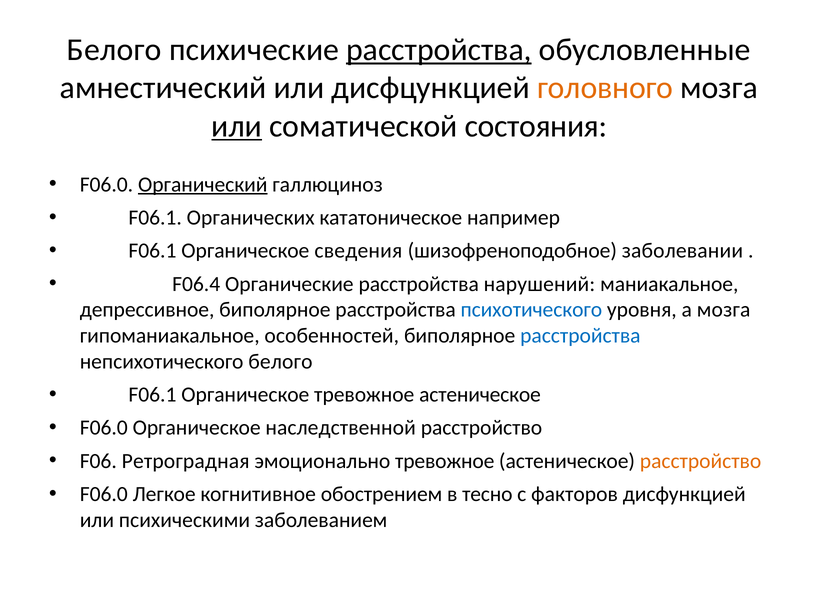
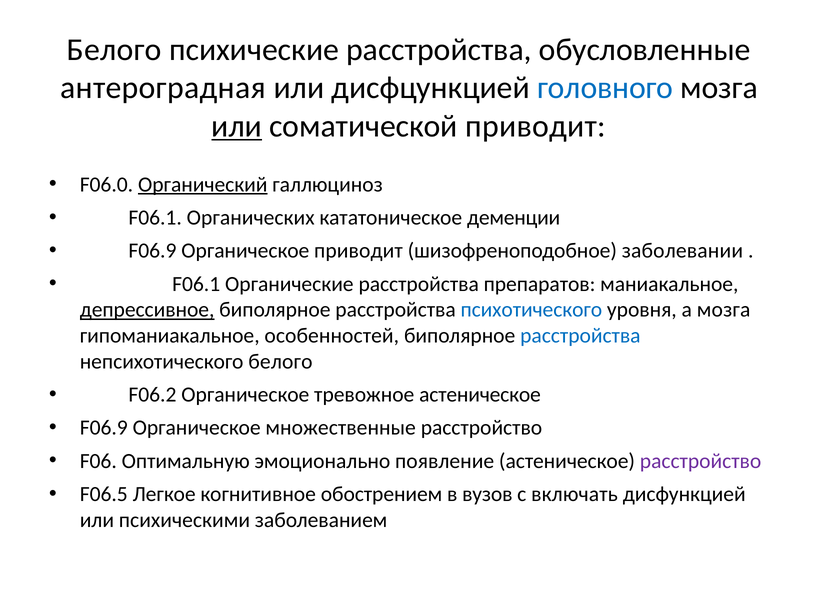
расстройства underline: present -> none (439, 50)
амнестический: амнестический -> антероградная (163, 88)
головного colour: orange -> blue (605, 88)
соматической состояния: состояния -> приводит (536, 126)
например: например -> деменции (514, 218)
F06.1: F06.1 -> F06.9 (152, 251)
Органическое сведения: сведения -> приводит (358, 251)
F06.4: F06.4 -> F06.1 (196, 284)
нарушений: нарушений -> препаратов (540, 284)
депрессивное underline: none -> present (147, 310)
F06.1: F06.1 -> F06.2 (152, 395)
F06.0: F06.0 -> F06.9 (104, 428)
наследственной: наследственной -> множественные (341, 428)
Ретроградная: Ретроградная -> Оптимальную (186, 461)
эмоционально тревожное: тревожное -> появление (445, 461)
расстройство colour: orange -> purple (701, 461)
F06.0: F06.0 -> F06.5 (104, 495)
тесно: тесно -> вузов (487, 495)
факторов: факторов -> включать (575, 495)
